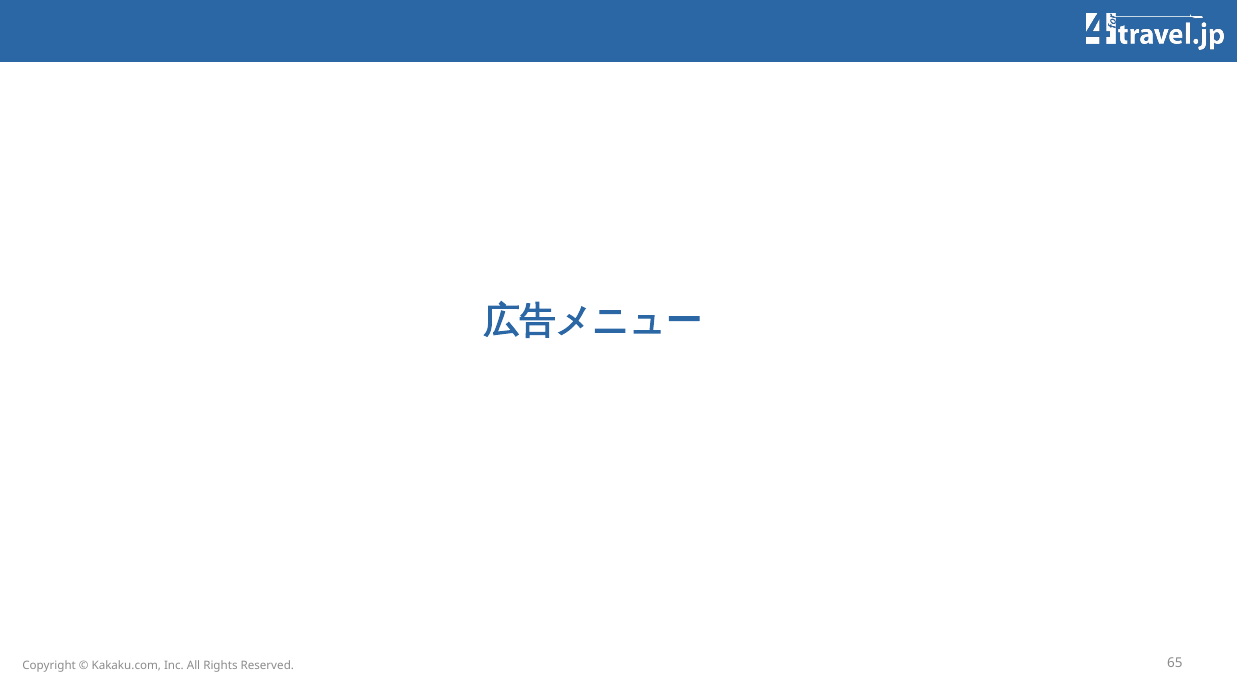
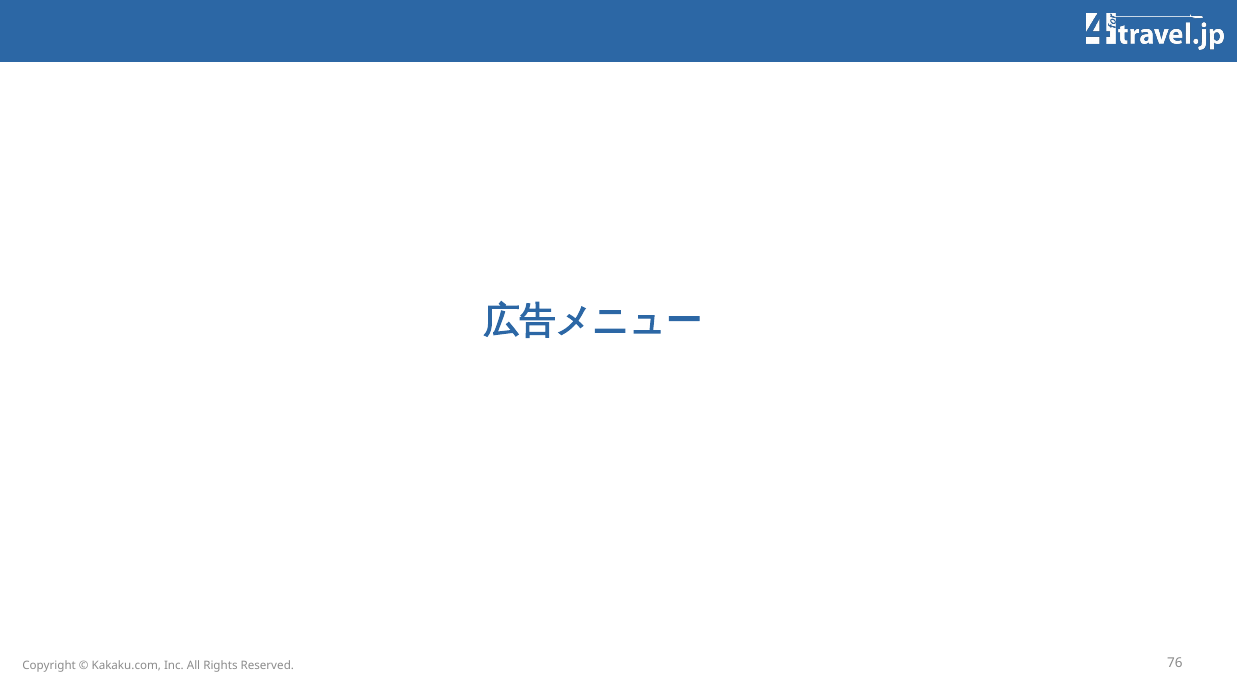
65: 65 -> 76 (1175, 663)
